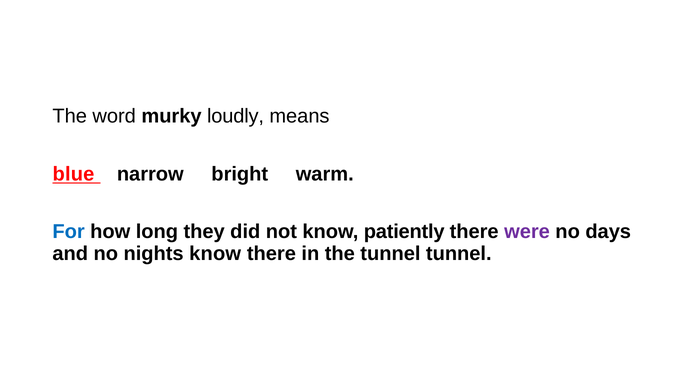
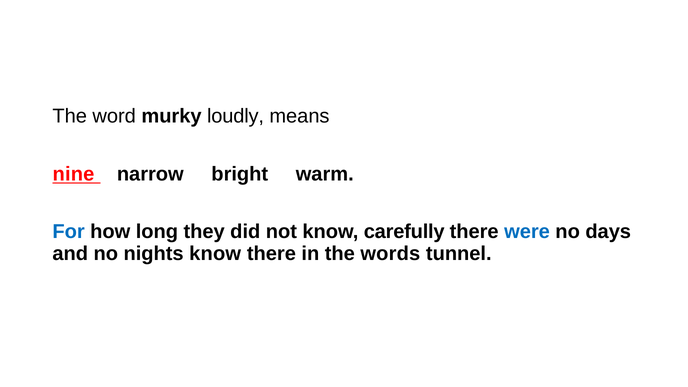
blue: blue -> nine (73, 174)
patiently: patiently -> carefully (404, 232)
were colour: purple -> blue (527, 232)
the tunnel: tunnel -> words (390, 253)
